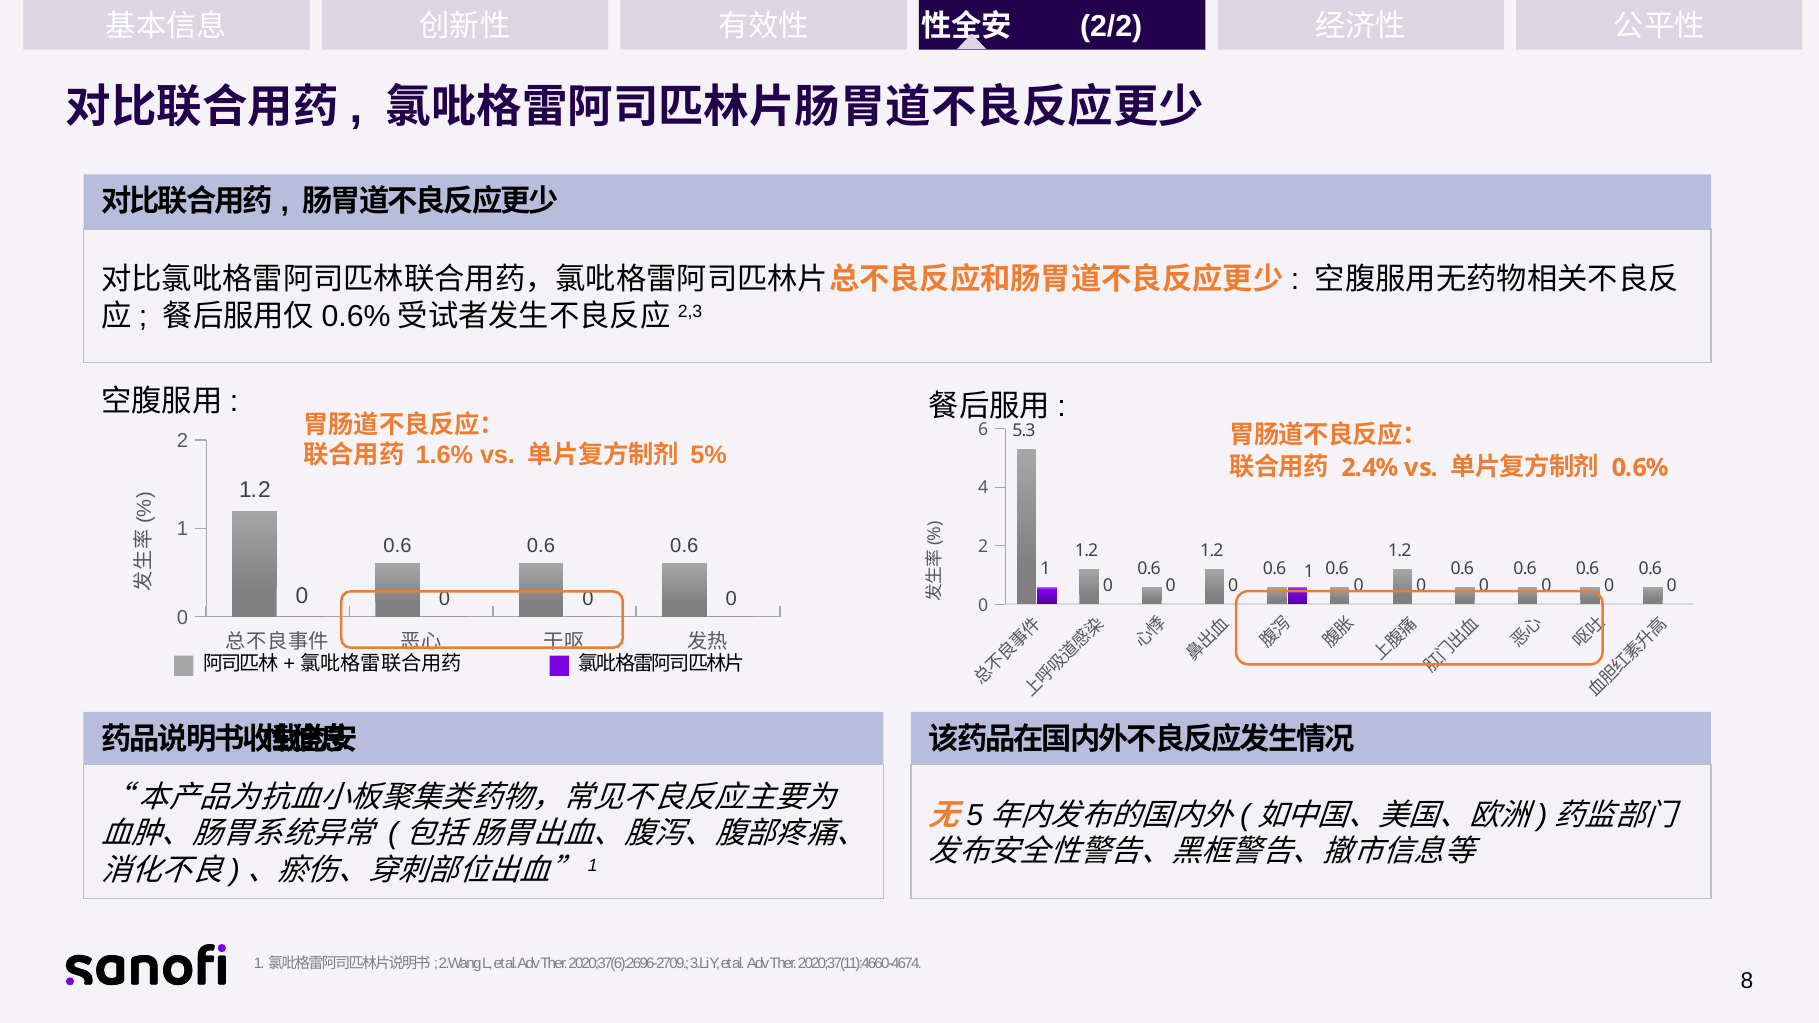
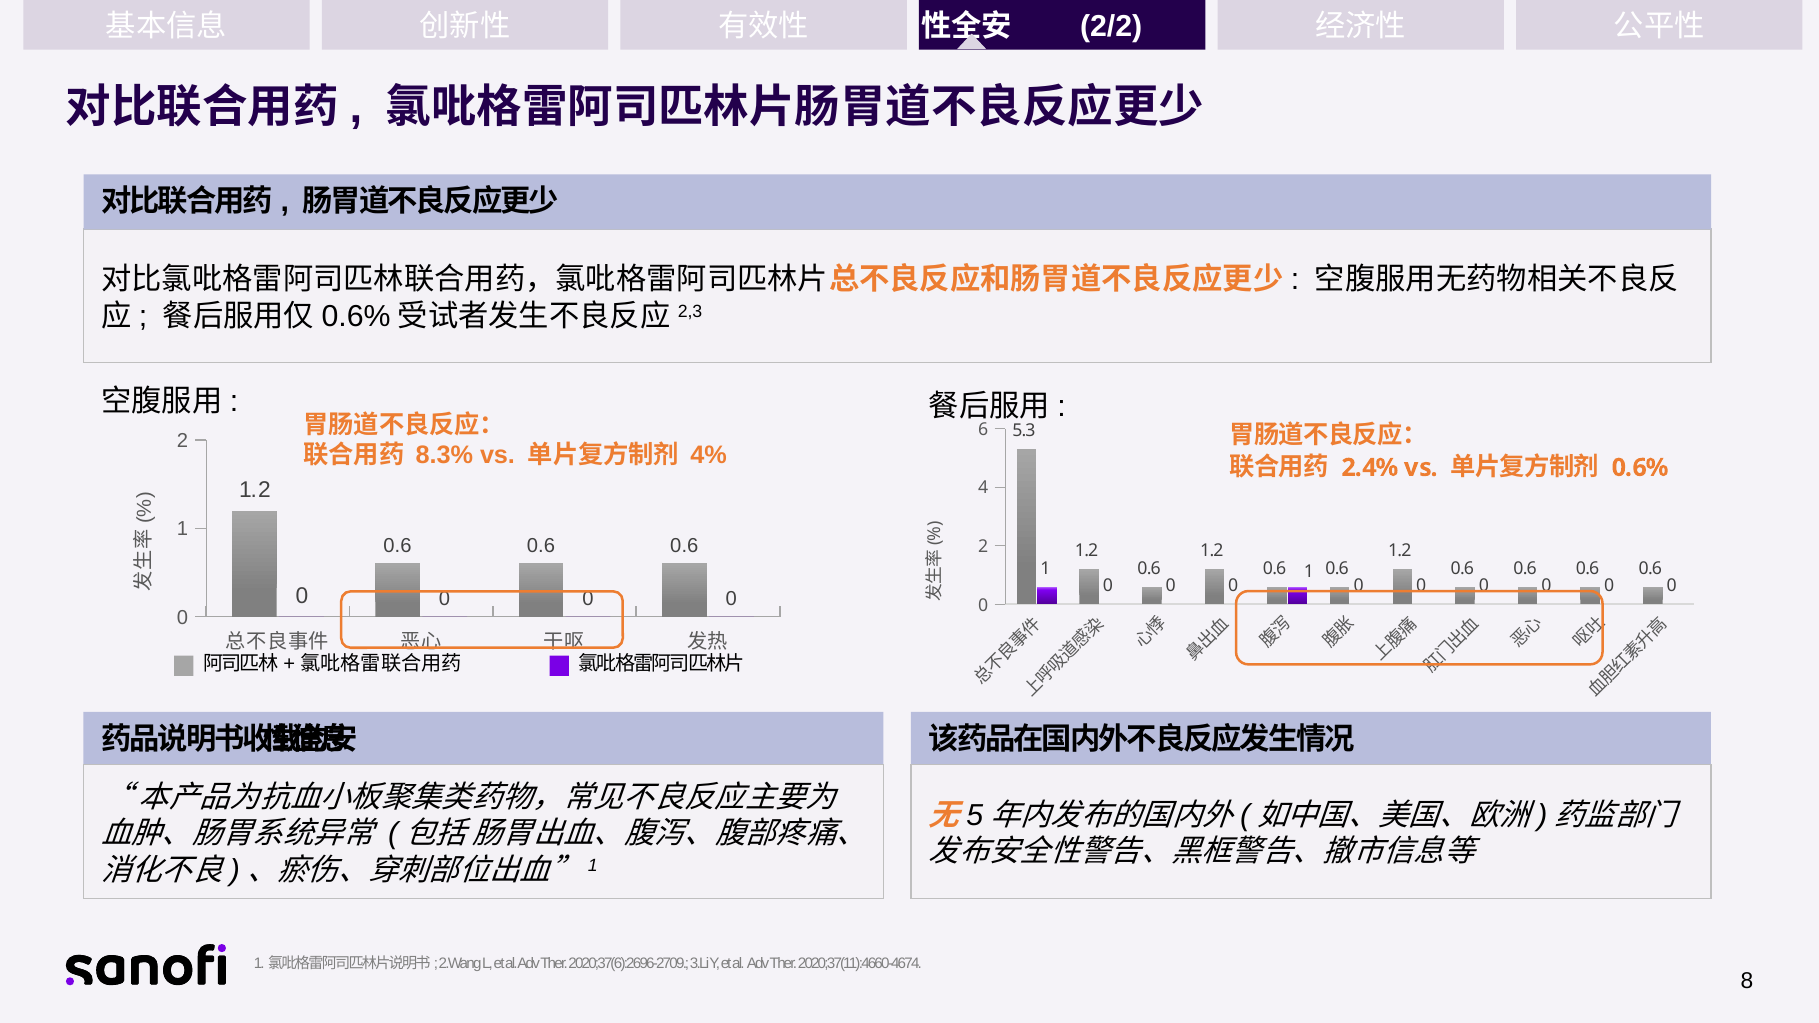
1.6%: 1.6% -> 8.3% (444, 455)
5%: 5% -> 4% (709, 455)
